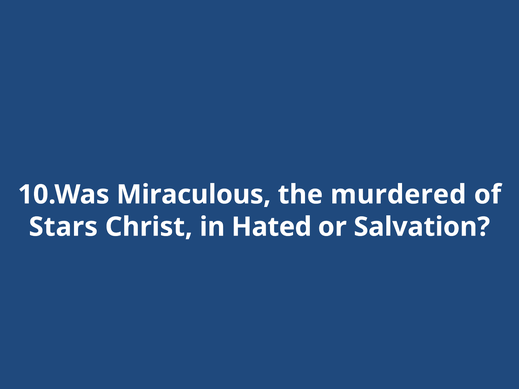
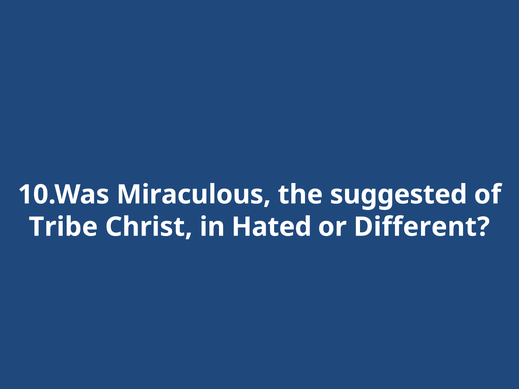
murdered: murdered -> suggested (399, 195)
Stars: Stars -> Tribe (63, 227)
Salvation: Salvation -> Different (422, 227)
